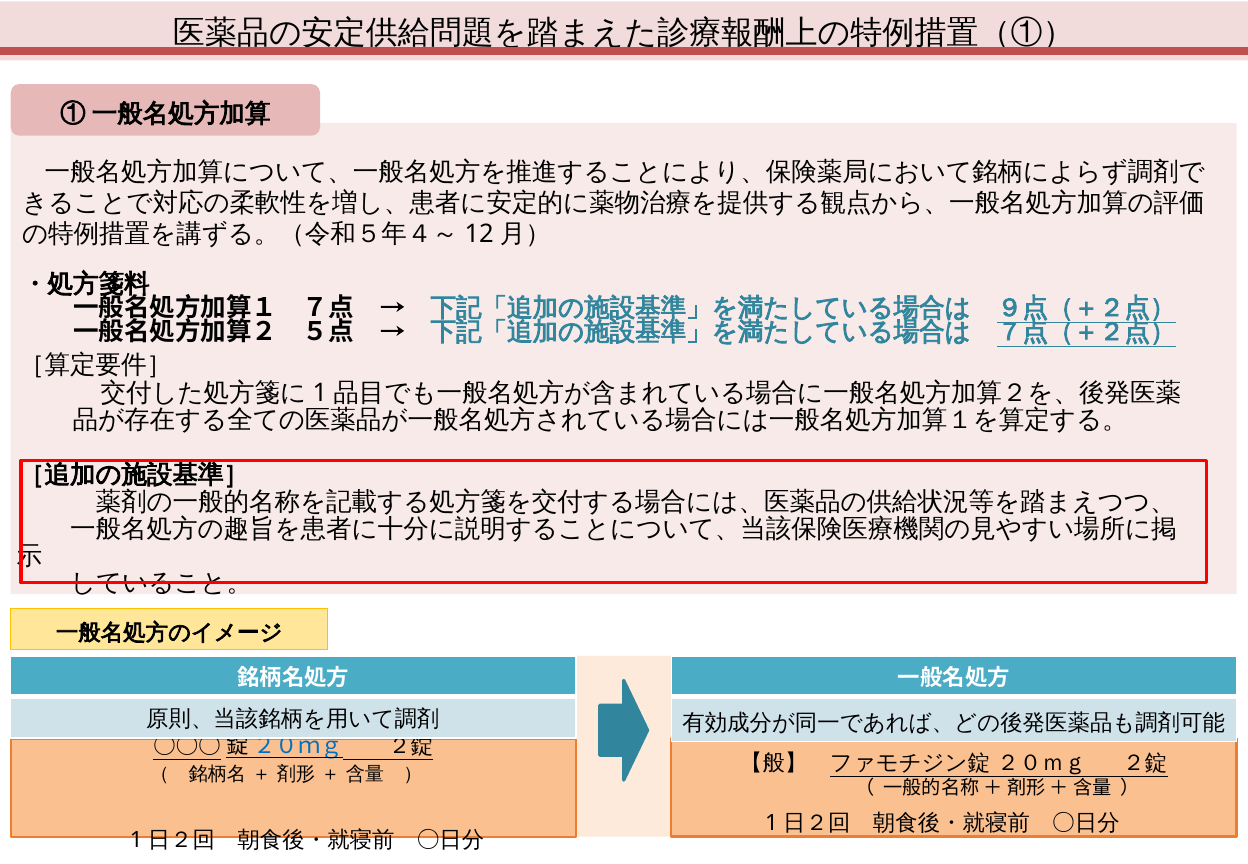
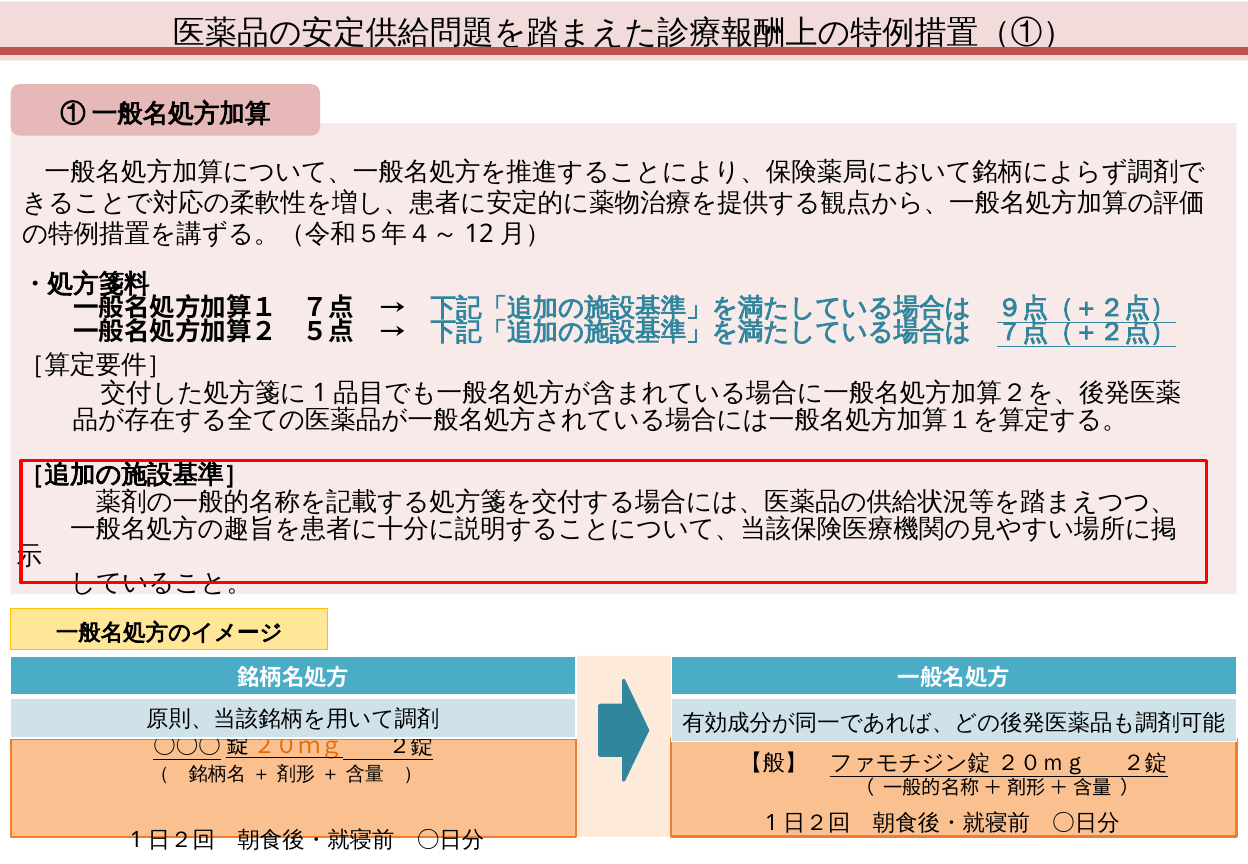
２０ｍｇ colour: blue -> orange (298, 746)
